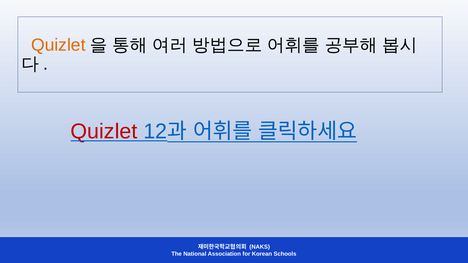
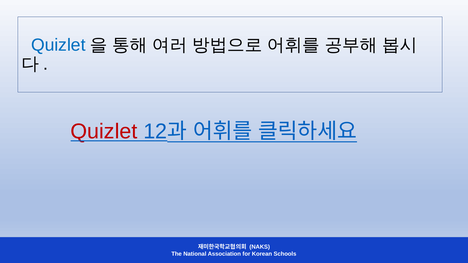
Quizlet colour: orange -> blue (58, 45)
